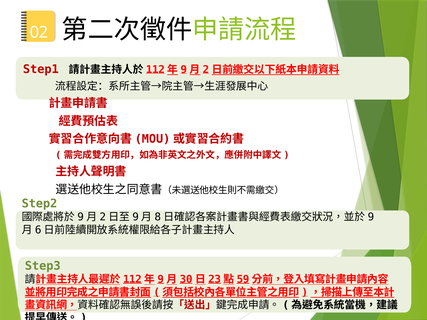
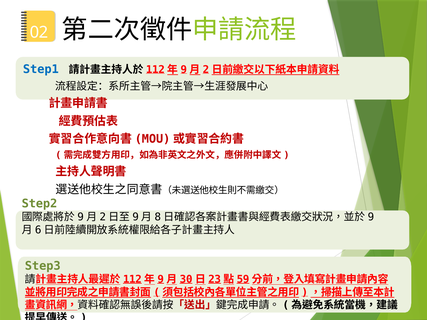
Step1 colour: red -> blue (41, 69)
